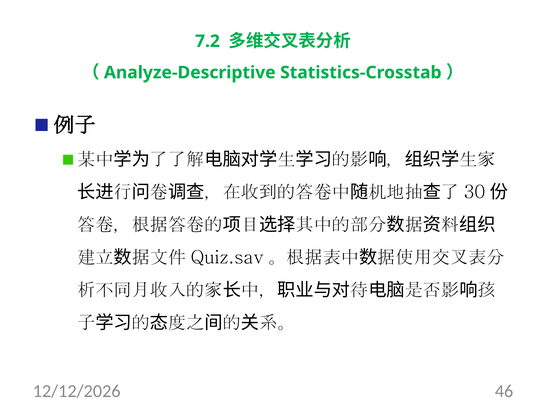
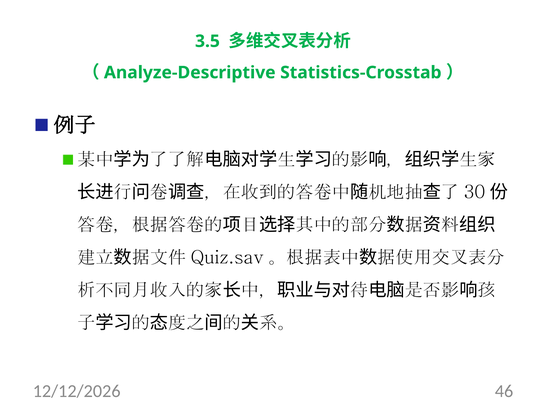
7.2: 7.2 -> 3.5 (207, 41)
